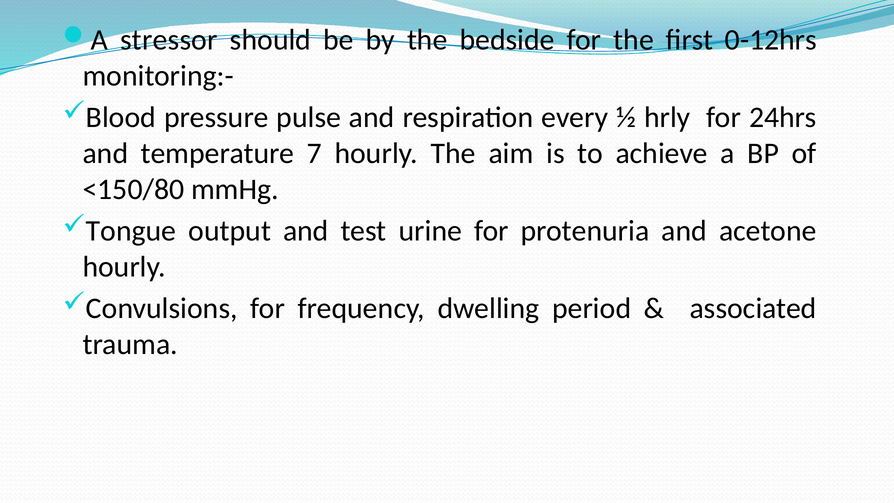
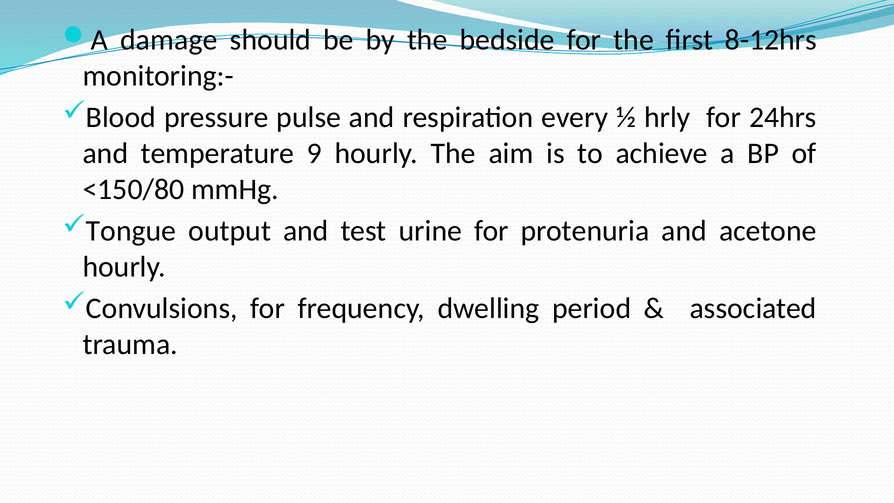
stressor: stressor -> damage (169, 40)
0-12hrs: 0-12hrs -> 8-12hrs (771, 40)
7: 7 -> 9 (314, 153)
